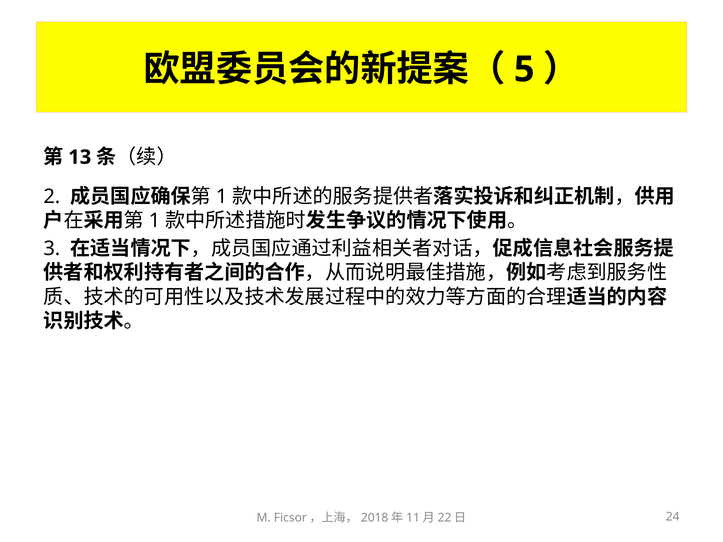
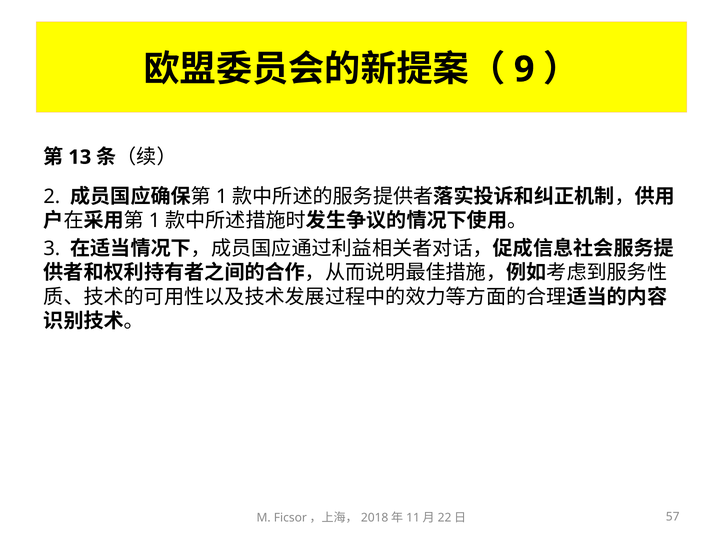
5: 5 -> 9 (524, 69)
24: 24 -> 57 (673, 517)
